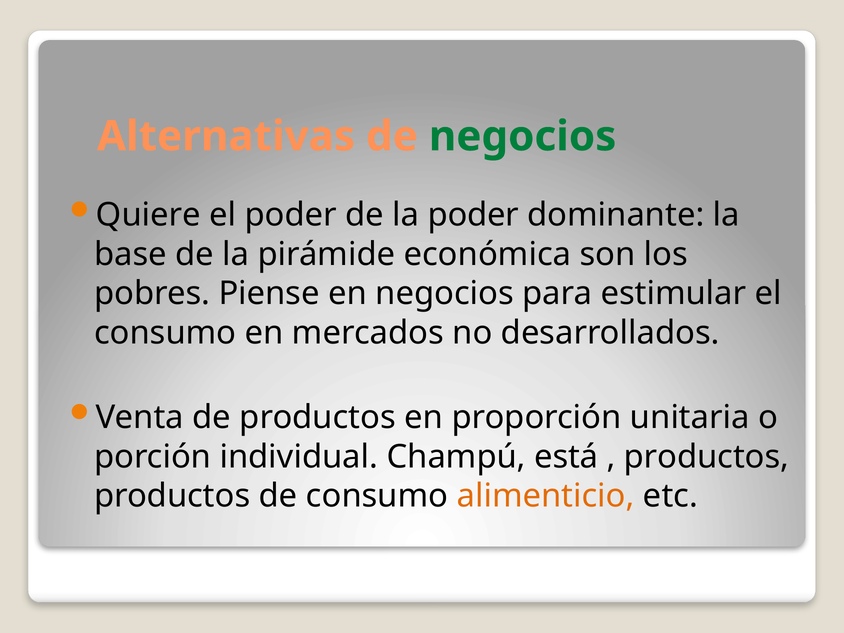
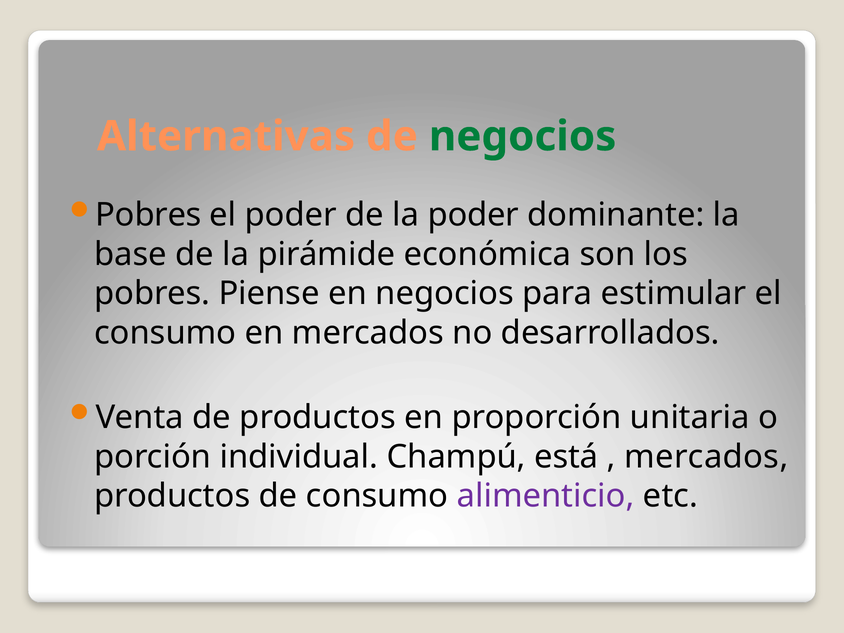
Quiere: Quiere -> Pobres (148, 215)
productos: productos -> mercados (706, 457)
alimenticio colour: orange -> purple (546, 496)
